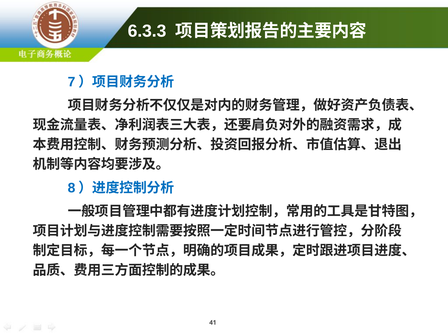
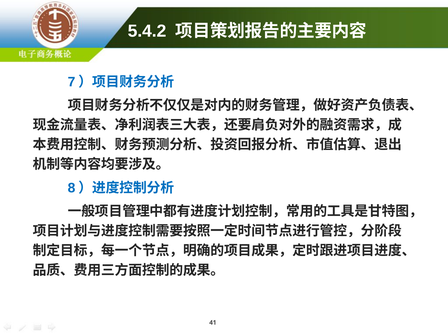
6.3.3: 6.3.3 -> 5.4.2 (147, 31)
